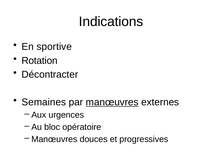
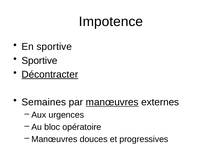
Indications: Indications -> Impotence (111, 21)
Rotation: Rotation -> Sportive (40, 60)
Décontracter underline: none -> present (50, 74)
